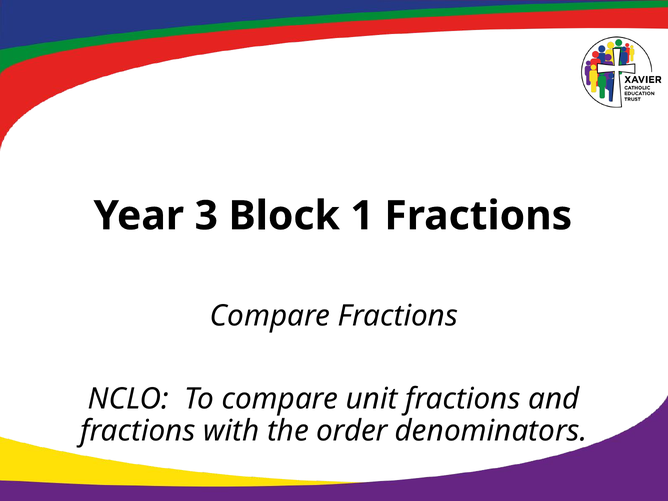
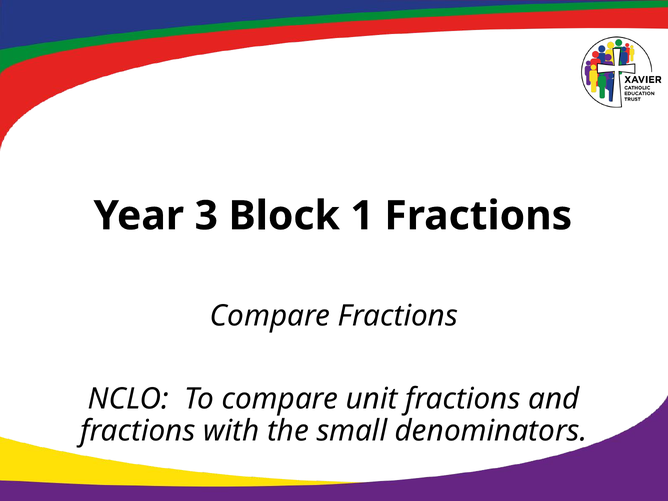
order: order -> small (352, 431)
